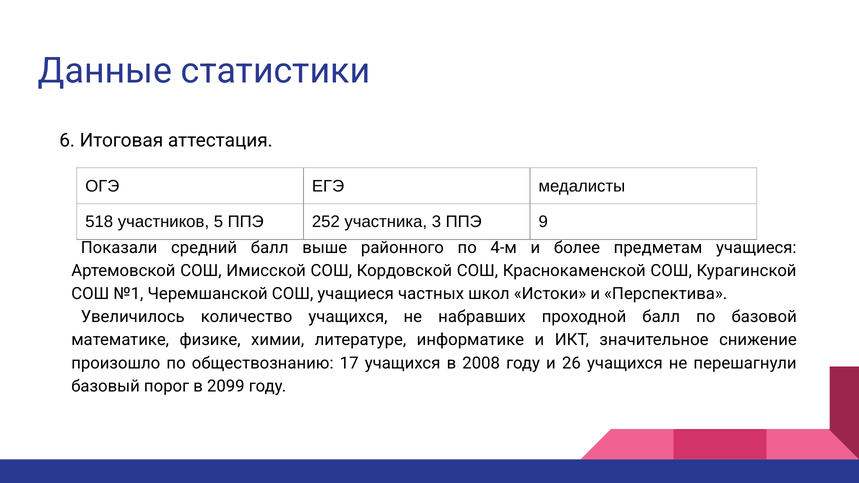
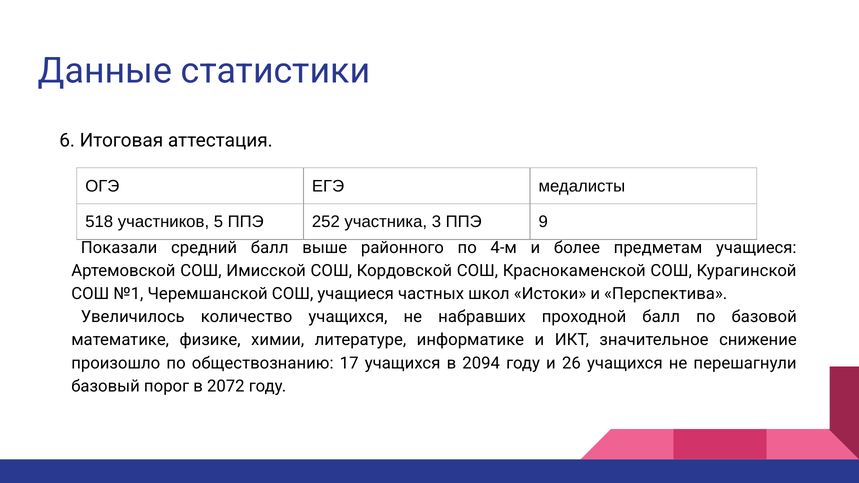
2008: 2008 -> 2094 (481, 363)
2099: 2099 -> 2072 (226, 386)
